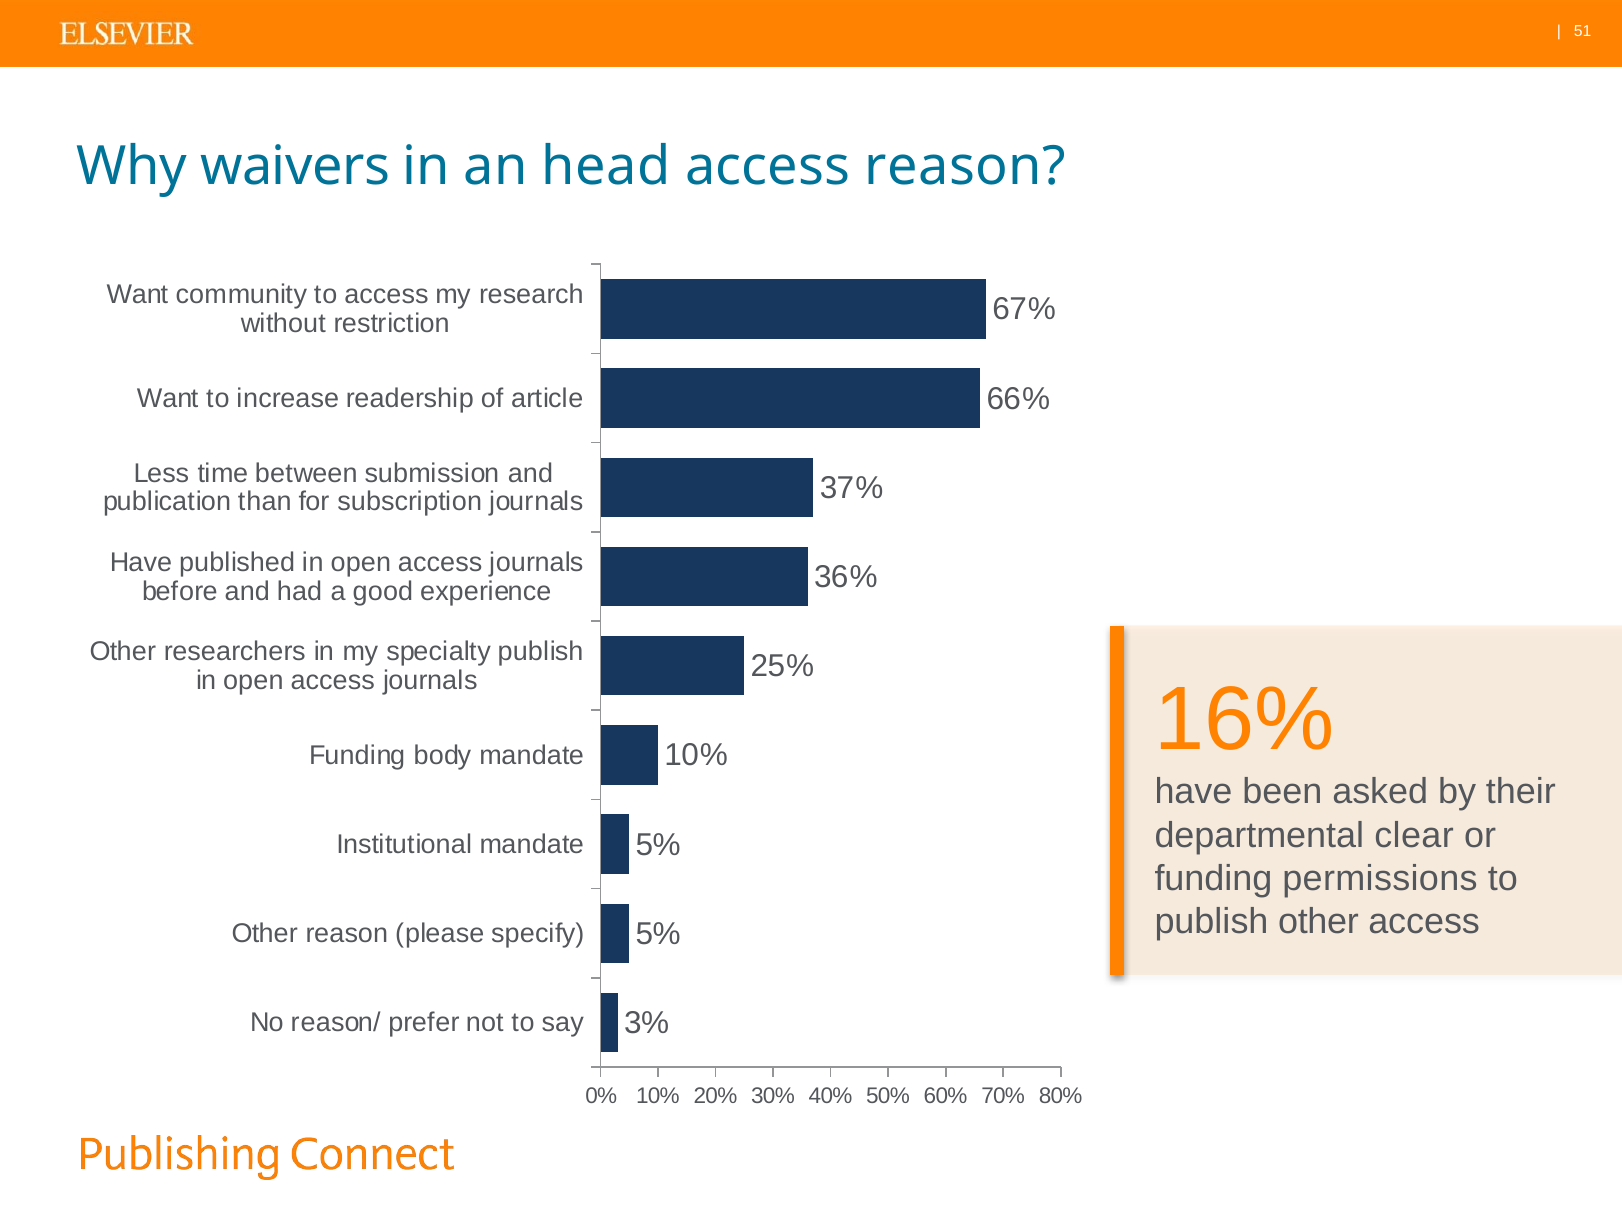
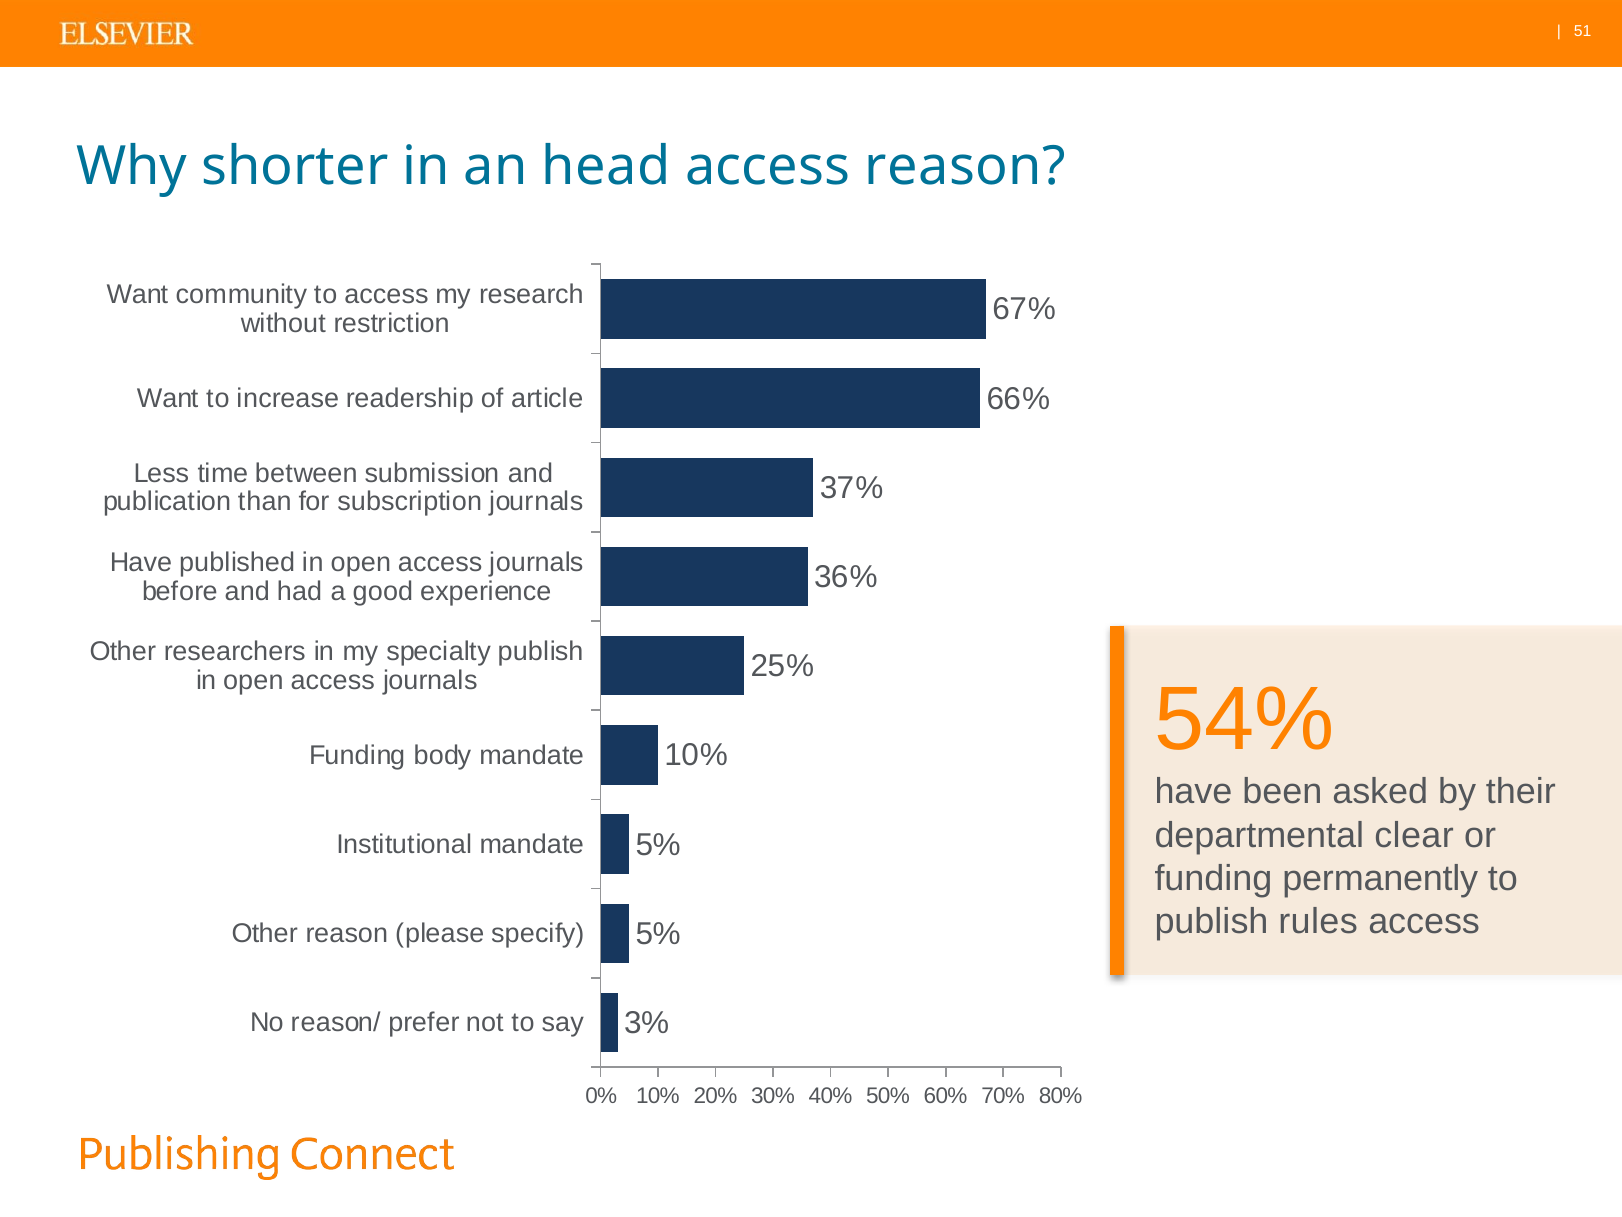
waivers: waivers -> shorter (295, 166)
16%: 16% -> 54% (1245, 720)
permissions: permissions -> permanently (1380, 878)
publish other: other -> rules (1318, 921)
